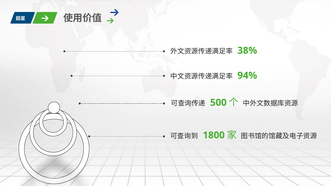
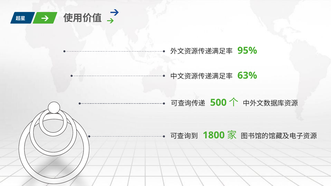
38%: 38% -> 95% (247, 51)
94%: 94% -> 63% (247, 76)
